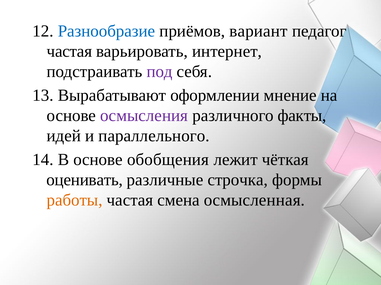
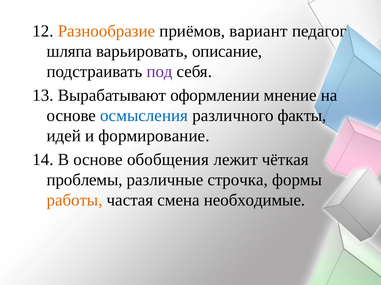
Разнообразие colour: blue -> orange (106, 31)
частая: частая -> шляпа (69, 51)
интернет: интернет -> описание (227, 51)
осмысления colour: purple -> blue (144, 116)
параллельного: параллельного -> формирование (154, 136)
оценивать: оценивать -> проблемы (85, 180)
осмысленная: осмысленная -> необходимые (255, 200)
